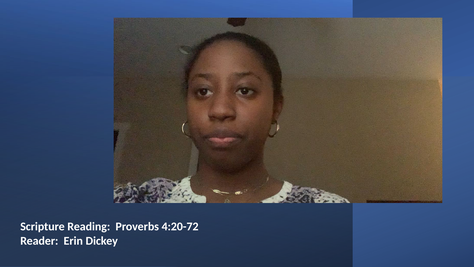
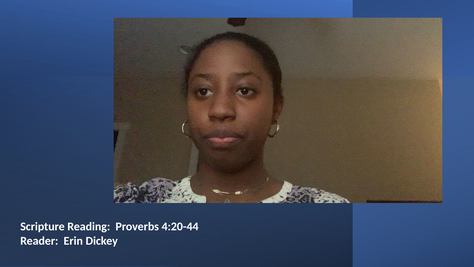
4:20-72: 4:20-72 -> 4:20-44 (180, 226)
